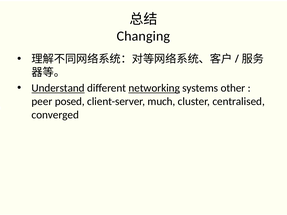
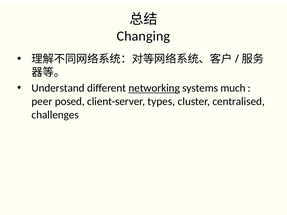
Understand underline: present -> none (58, 88)
other: other -> much (233, 88)
much: much -> types (161, 102)
converged: converged -> challenges (55, 115)
